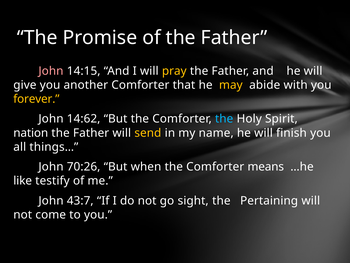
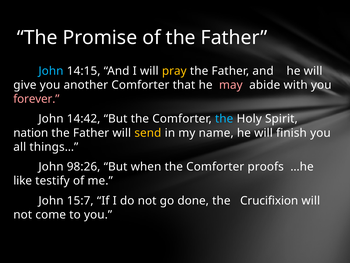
John colour: pink -> light blue (51, 71)
may colour: yellow -> pink (231, 85)
forever colour: yellow -> pink (36, 99)
14:62: 14:62 -> 14:42 (84, 119)
70:26: 70:26 -> 98:26 (84, 166)
means: means -> proofs (266, 166)
43:7: 43:7 -> 15:7 (80, 200)
sight: sight -> done (193, 200)
Pertaining: Pertaining -> Crucifixion (269, 200)
